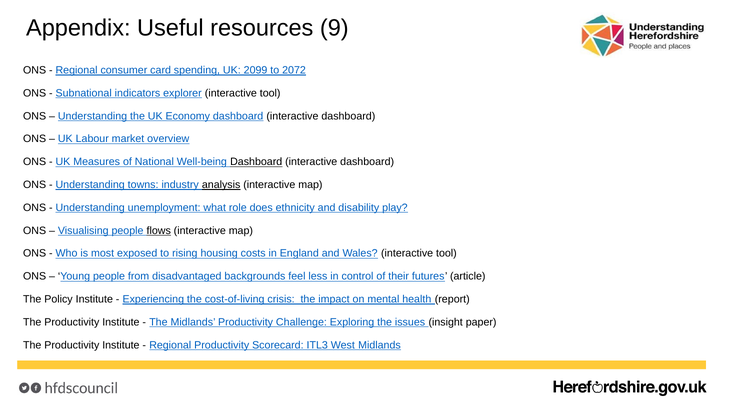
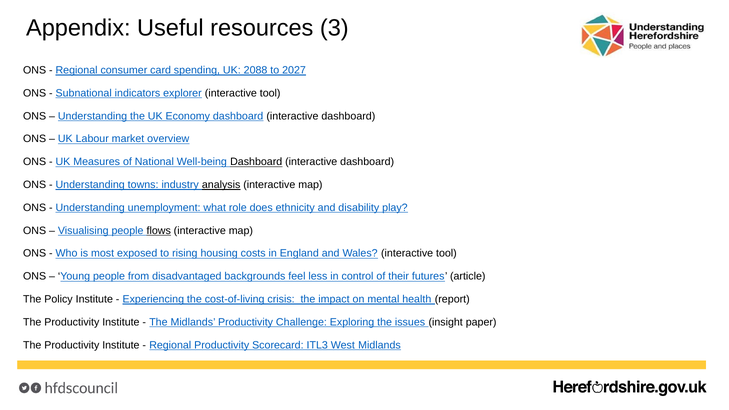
9: 9 -> 3 (334, 28)
2099: 2099 -> 2088 (256, 70)
2072: 2072 -> 2027 (294, 70)
